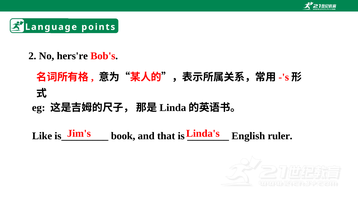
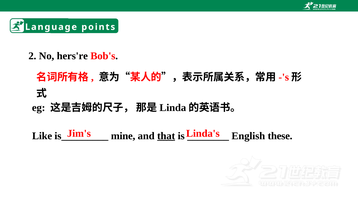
book: book -> mine (123, 136)
that underline: none -> present (166, 136)
ruler: ruler -> these (280, 136)
